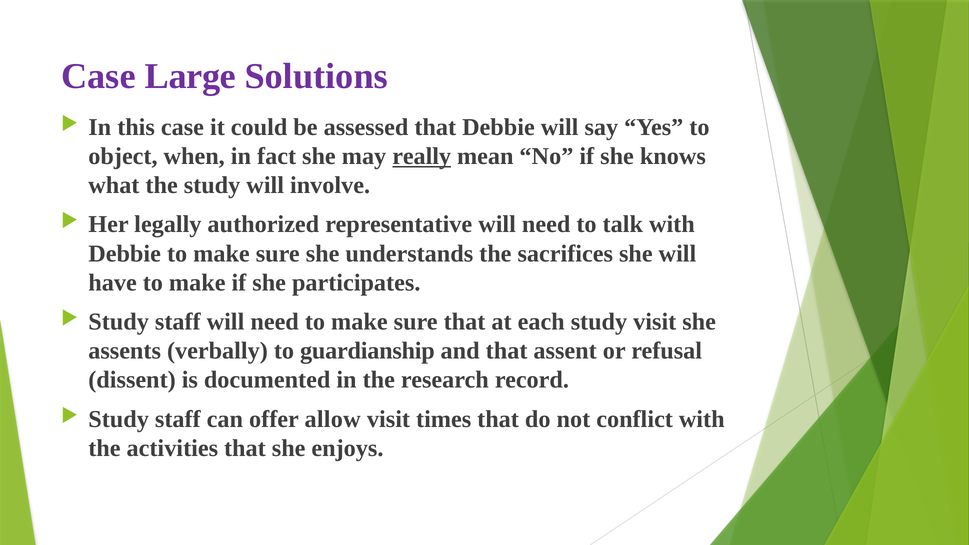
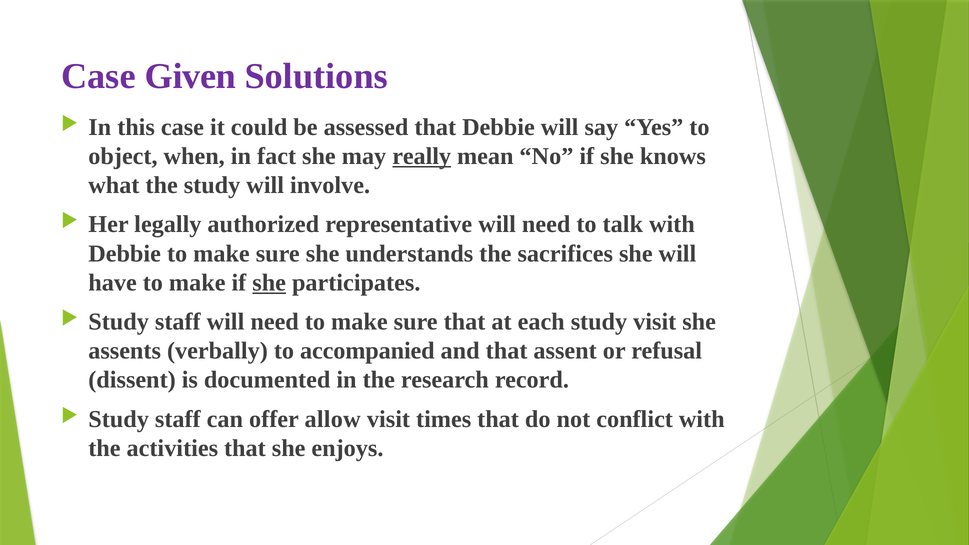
Large: Large -> Given (190, 76)
she underline: none -> present (269, 283)
guardianship: guardianship -> accompanied (367, 351)
